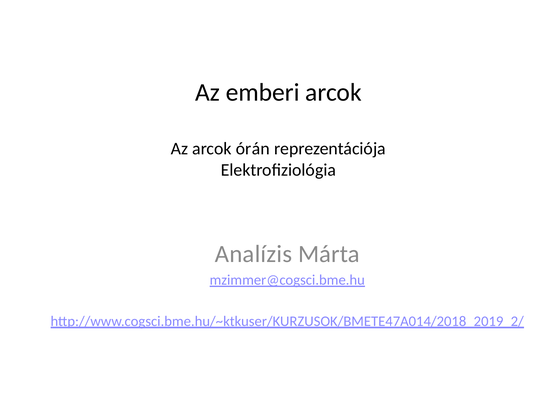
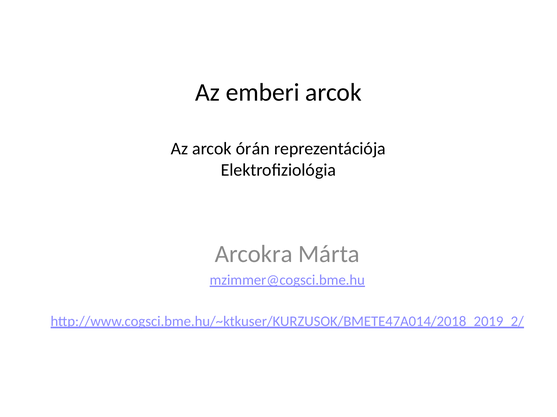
Analízis: Analízis -> Arcokra (254, 255)
